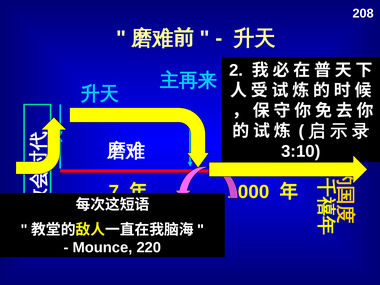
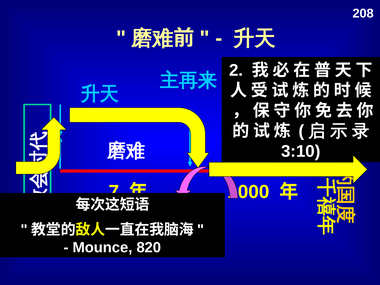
220: 220 -> 820 (149, 248)
